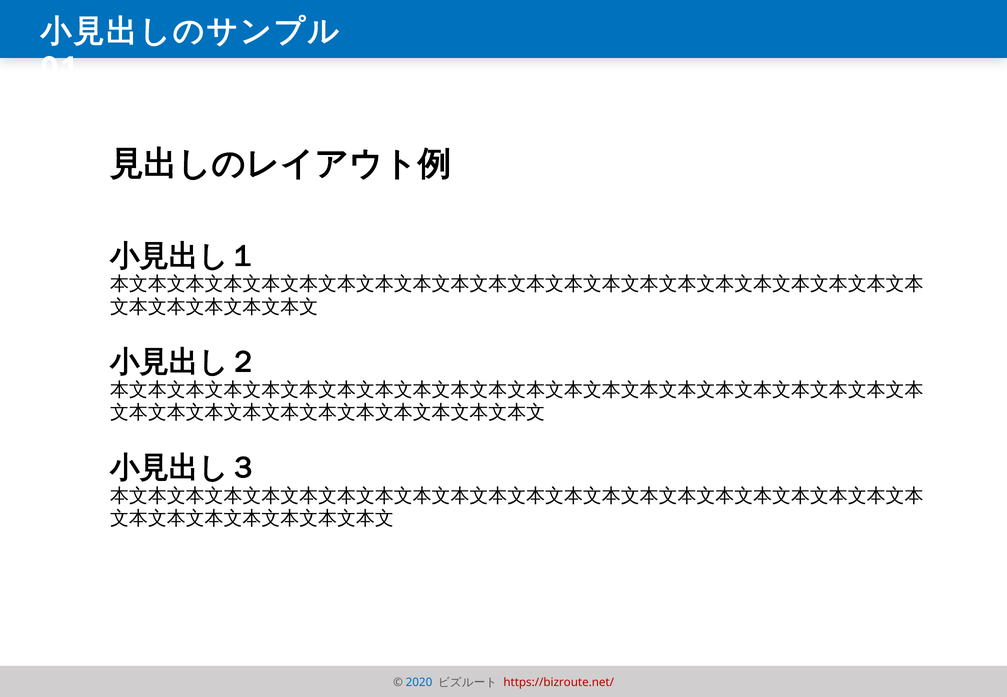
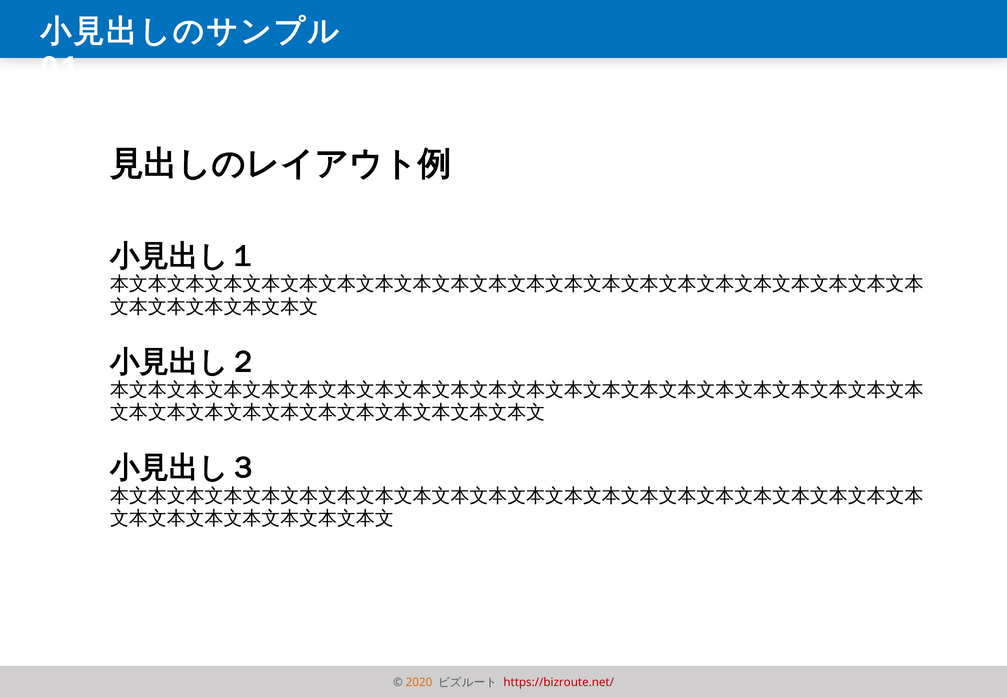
2020 colour: blue -> orange (419, 682)
